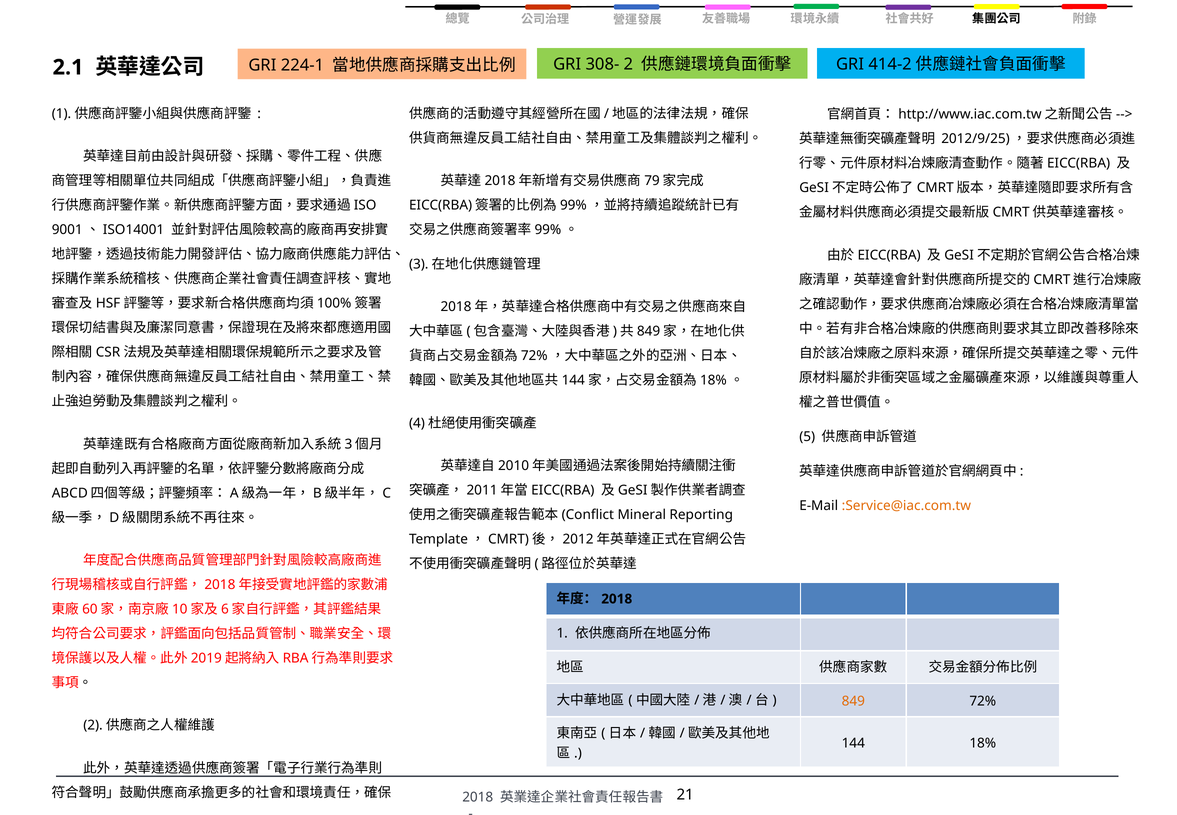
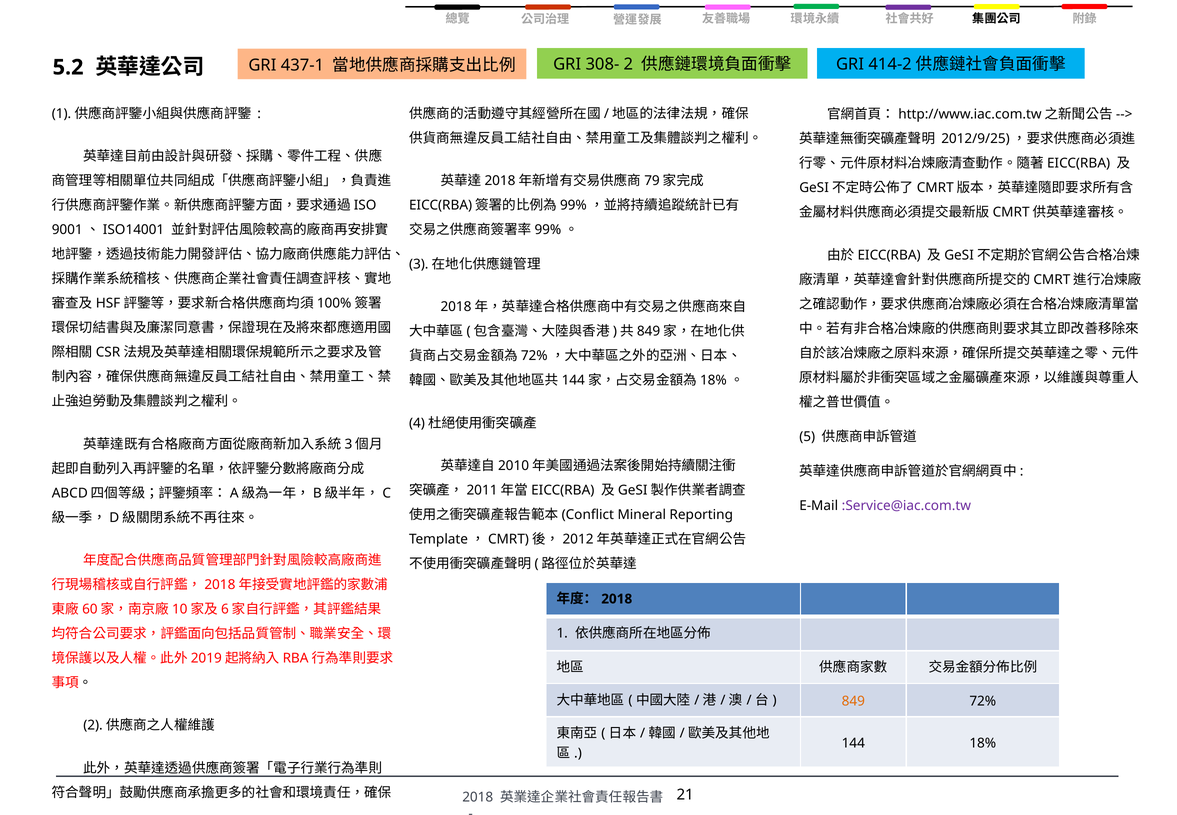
224-1: 224-1 -> 437-1 (302, 65)
2.1: 2.1 -> 5.2 (68, 67)
:Service@iac.com.tw colour: orange -> purple (906, 505)
